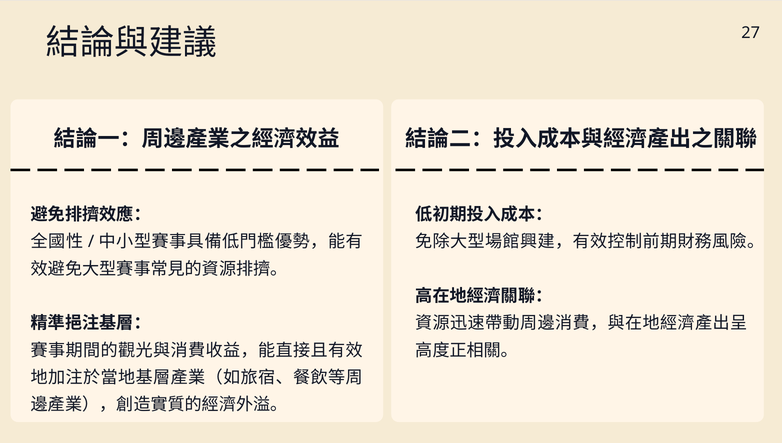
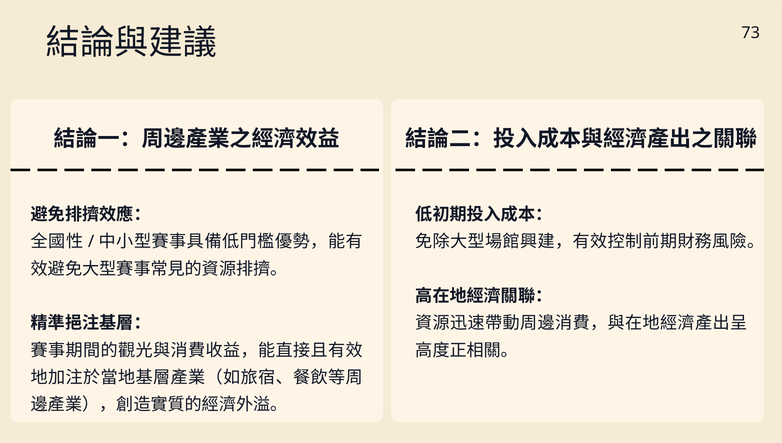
27: 27 -> 73 (751, 33)
